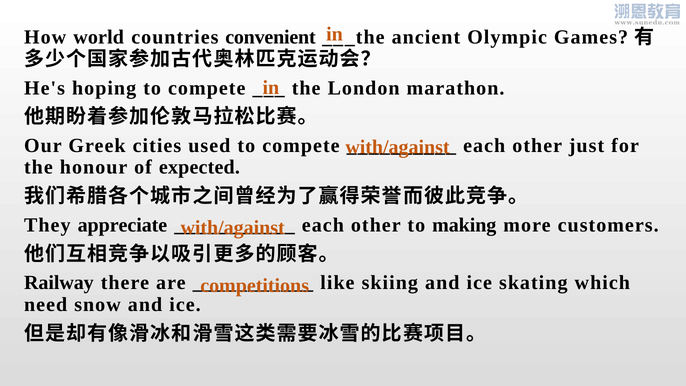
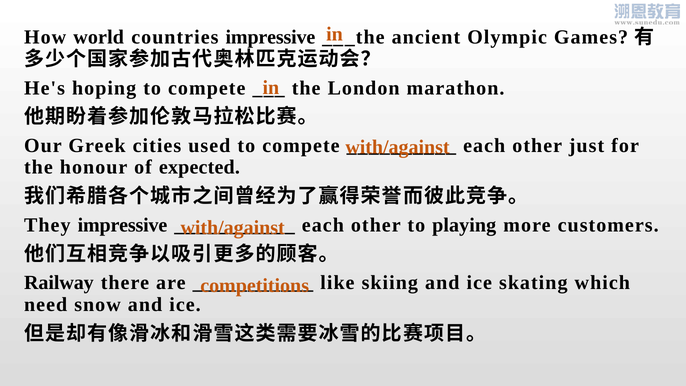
countries convenient: convenient -> impressive (270, 37)
They appreciate: appreciate -> impressive (122, 225)
making: making -> playing (464, 225)
